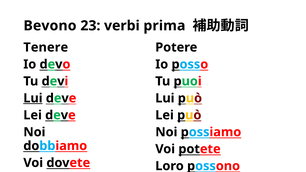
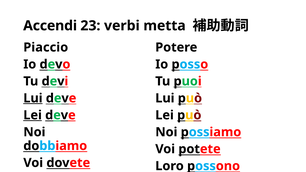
Bevono: Bevono -> Accendi (50, 26)
prima: prima -> metta (165, 26)
Tenere: Tenere -> Piaccio (46, 47)
Lei underline: none -> present (33, 115)
